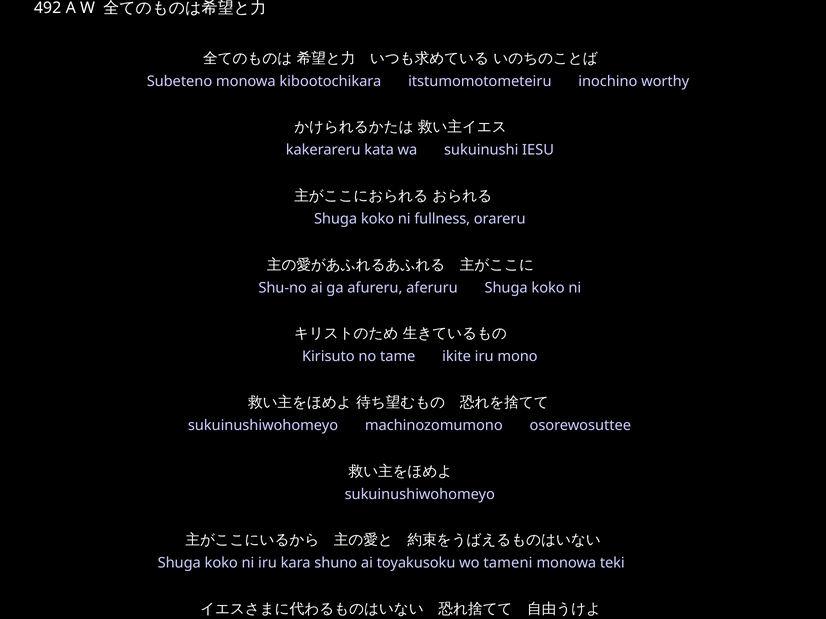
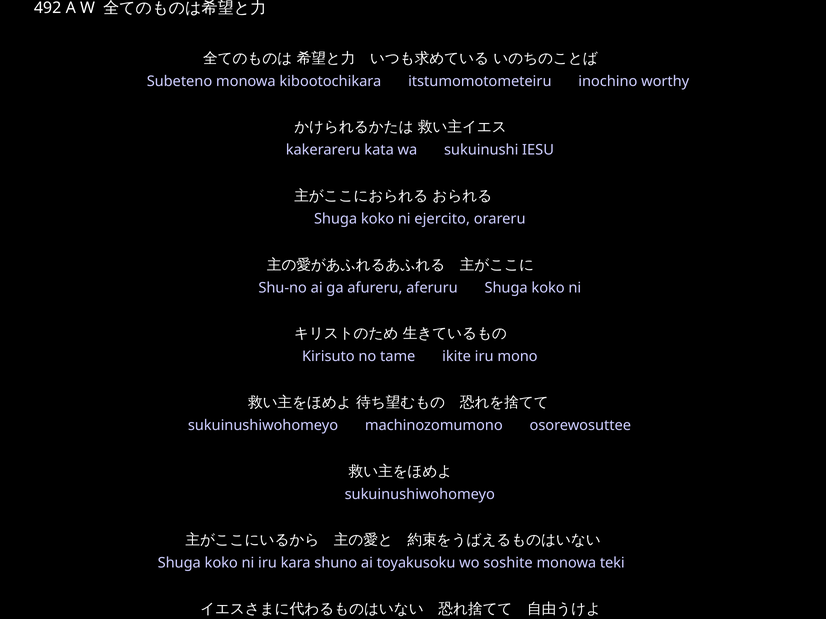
fullness: fullness -> ejercito (442, 219)
tameni: tameni -> soshite (508, 564)
